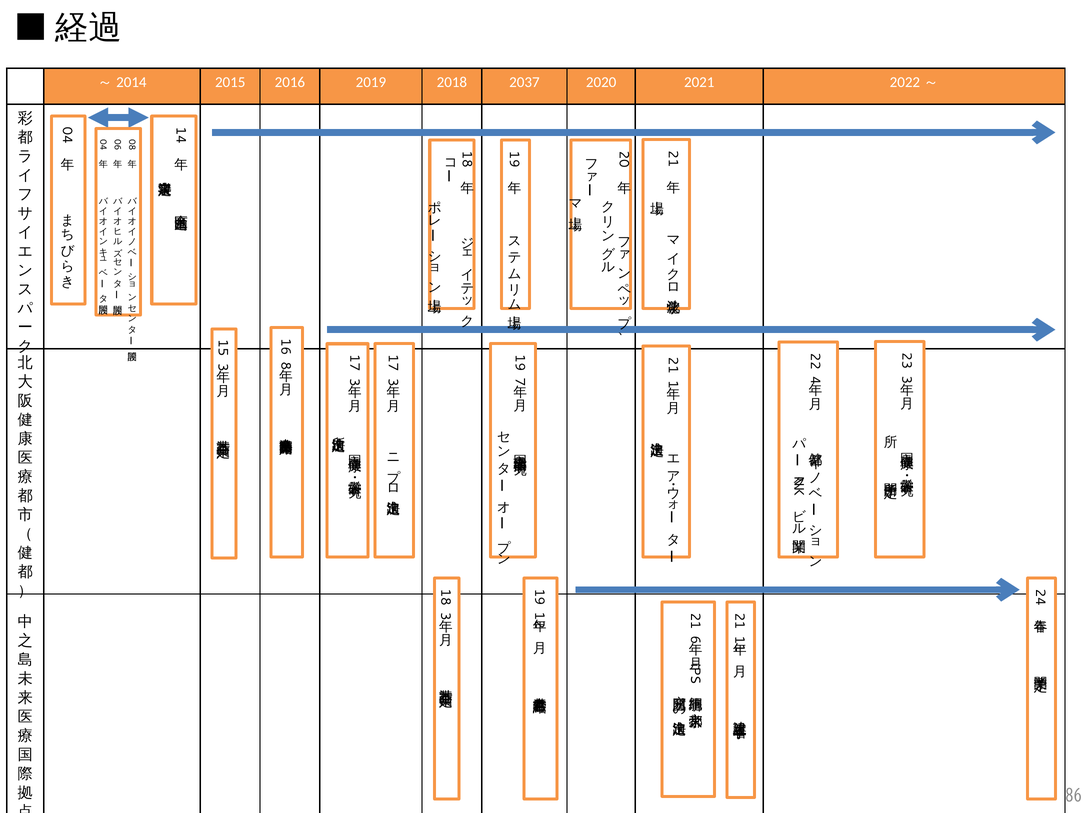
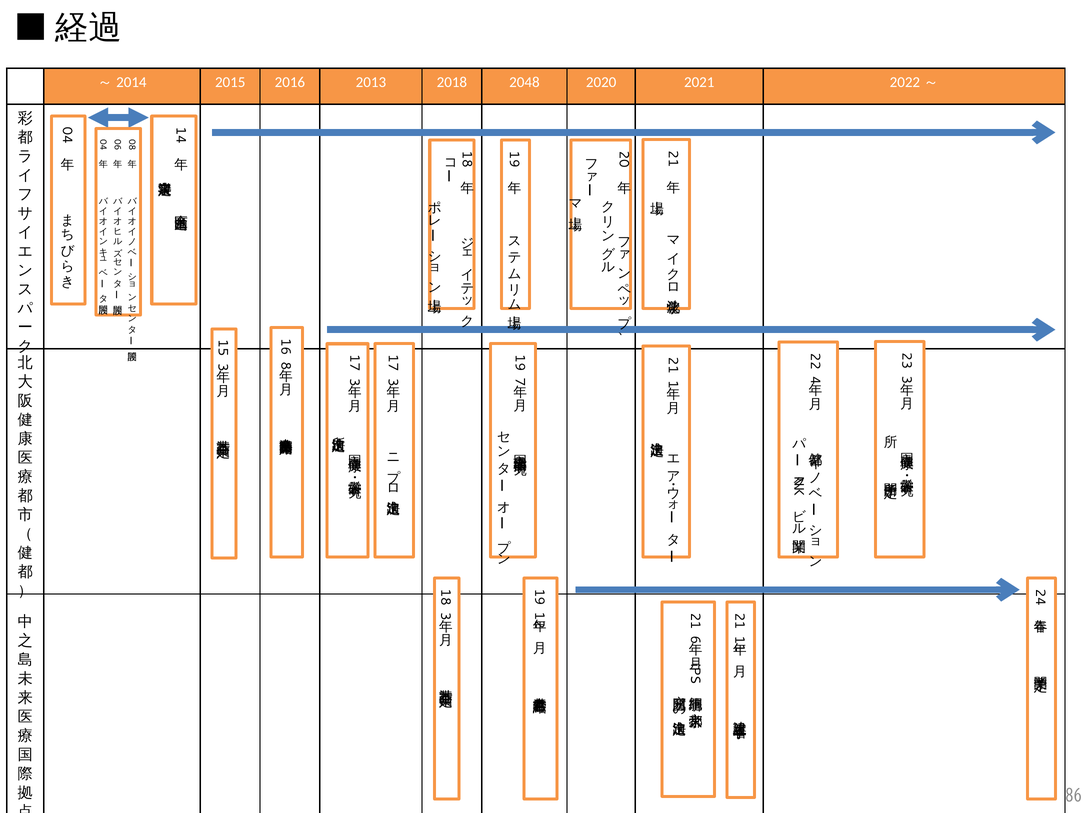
2019: 2019 -> 2013 (371, 82)
2037: 2037 -> 2048 (524, 82)
